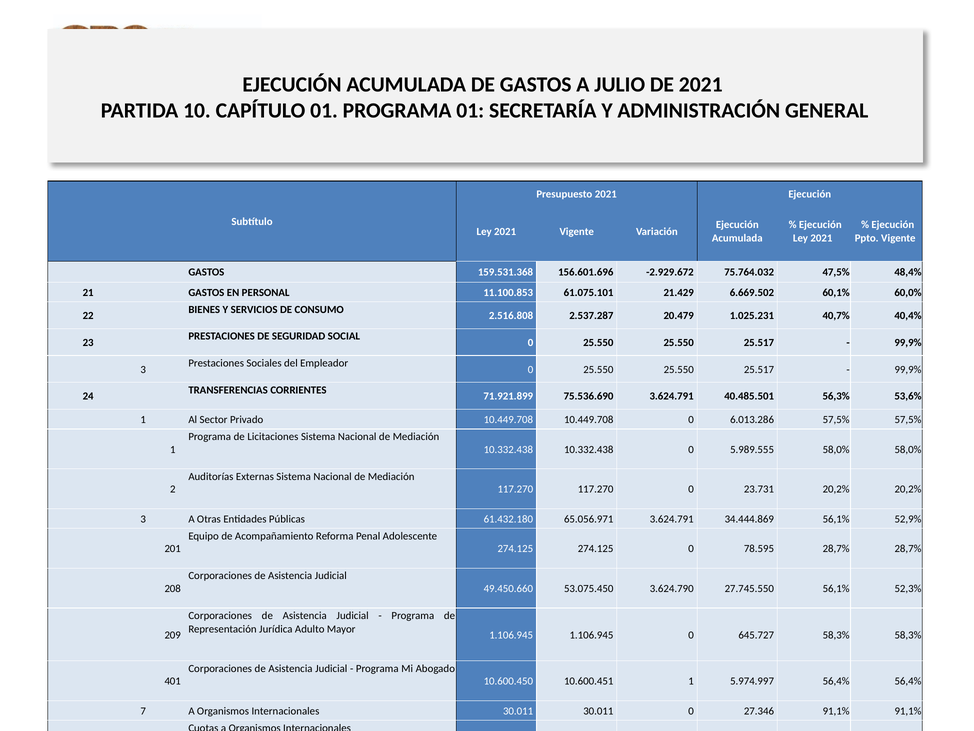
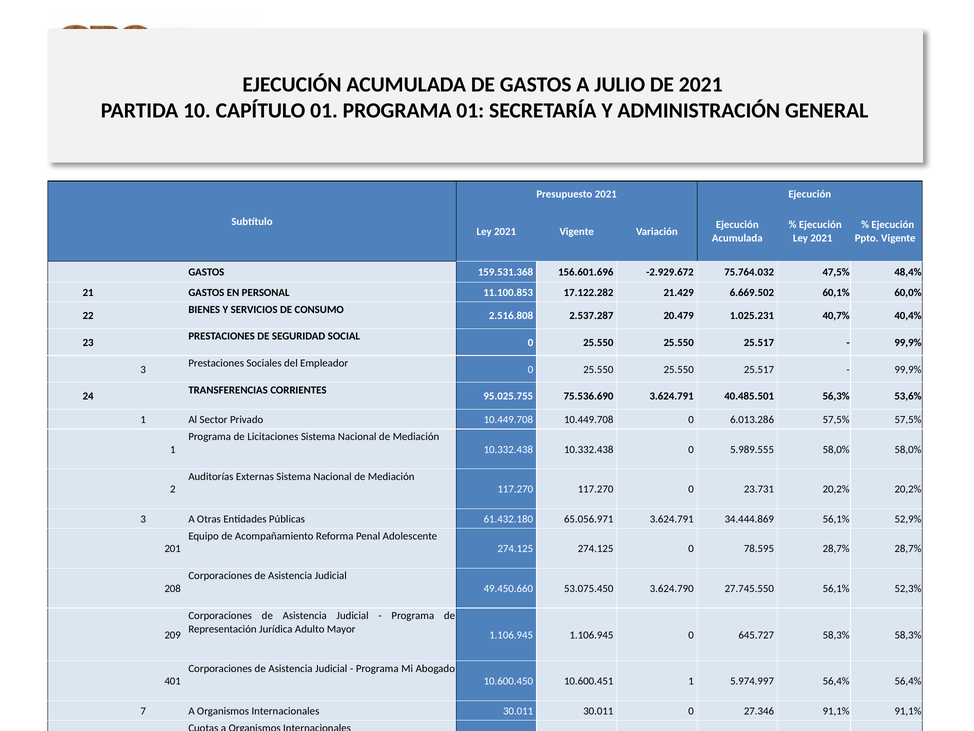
61.075.101: 61.075.101 -> 17.122.282 (589, 292)
71.921.899: 71.921.899 -> 95.025.755 (508, 396)
